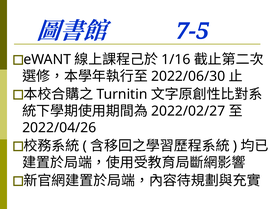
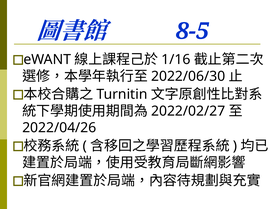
7-5: 7-5 -> 8-5 (192, 31)
